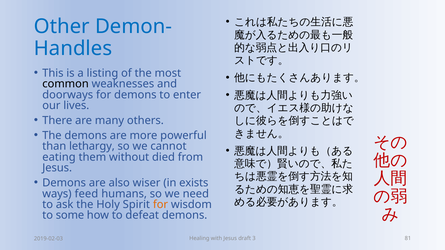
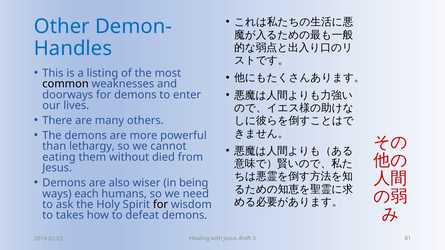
exists: exists -> being (194, 183)
feed: feed -> each (87, 194)
for colour: orange -> black (161, 205)
some: some -> takes (70, 216)
